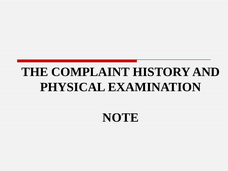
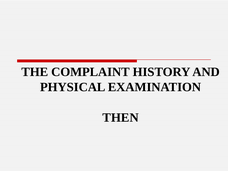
NOTE: NOTE -> THEN (121, 118)
